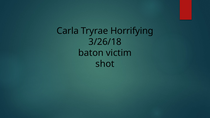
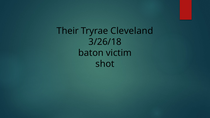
Carla: Carla -> Their (68, 31)
Horrifying: Horrifying -> Cleveland (132, 31)
